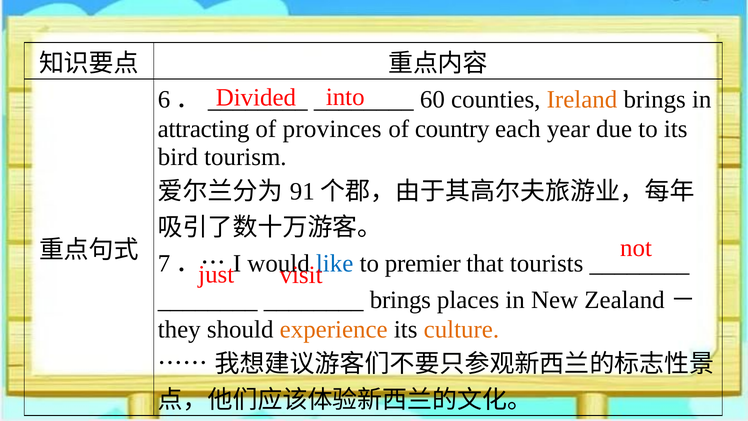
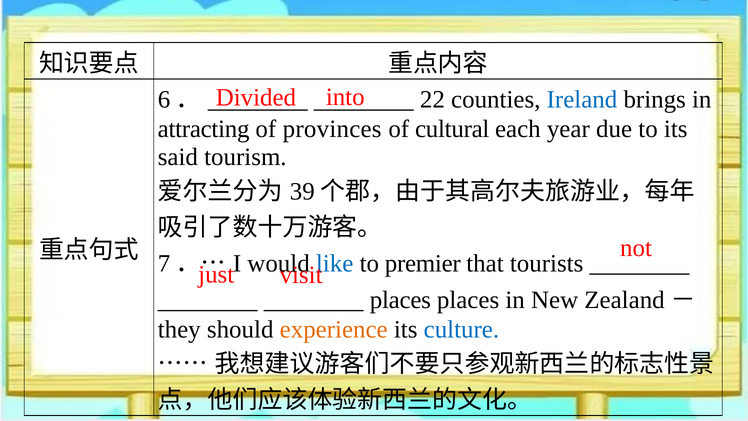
60: 60 -> 22 (432, 100)
Ireland colour: orange -> blue (582, 100)
country: country -> cultural (452, 129)
bird: bird -> said (178, 157)
91: 91 -> 39 (302, 191)
brings: brings -> places (400, 300)
culture colour: orange -> blue (461, 329)
